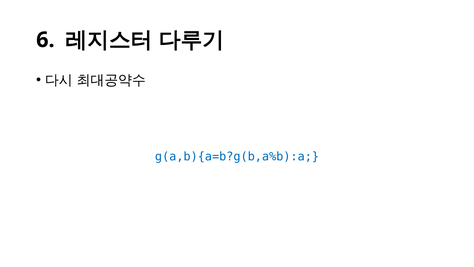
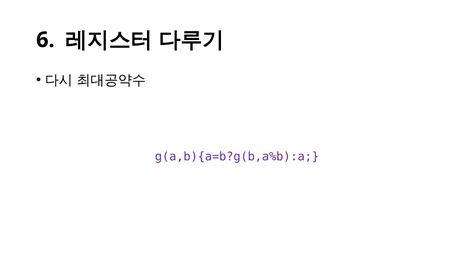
g(a,b){a=b?g(b,a%b):a colour: blue -> purple (237, 156)
